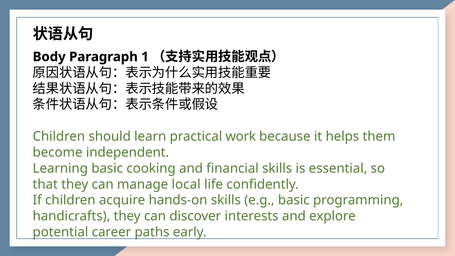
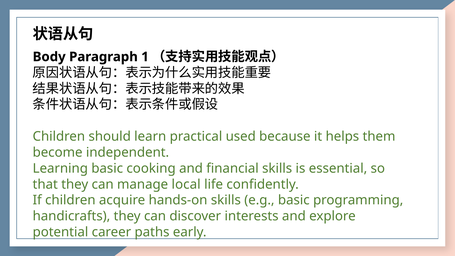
work: work -> used (241, 136)
